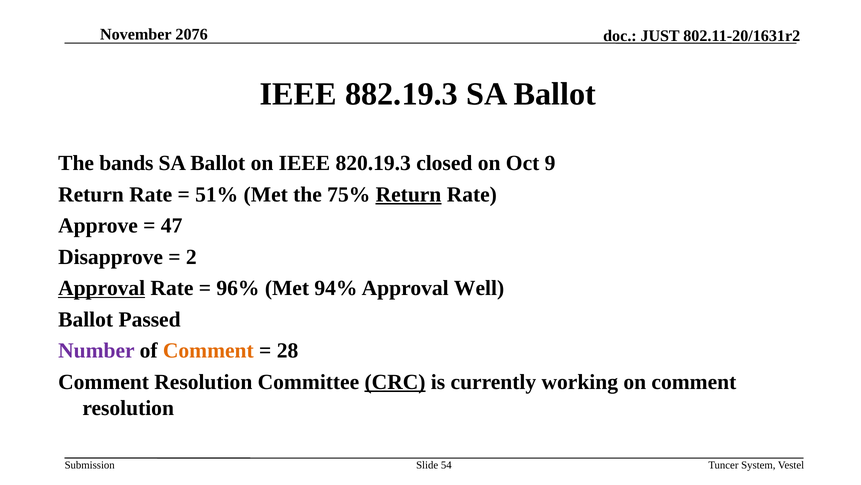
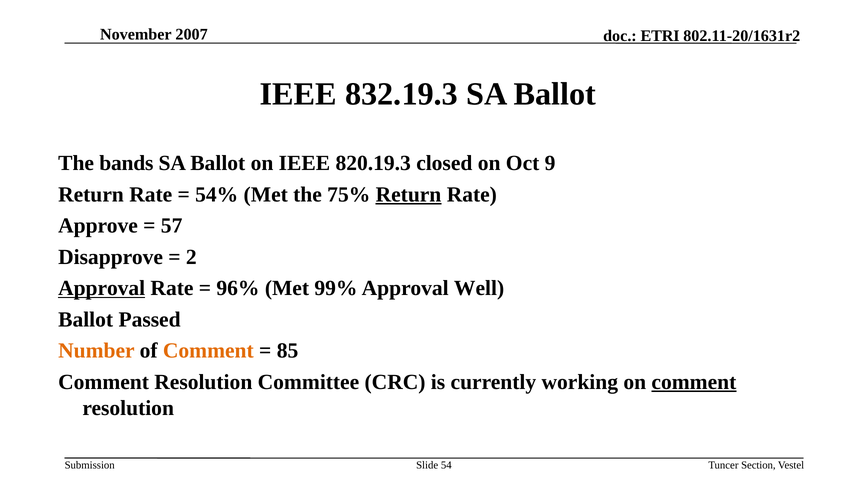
2076: 2076 -> 2007 (192, 34)
JUST: JUST -> ETRI (660, 36)
882.19.3: 882.19.3 -> 832.19.3 (402, 94)
51%: 51% -> 54% (217, 194)
47: 47 -> 57 (172, 225)
94%: 94% -> 99% (336, 288)
Number colour: purple -> orange (96, 350)
28: 28 -> 85 (288, 350)
CRC underline: present -> none (395, 382)
comment underline: none -> present (694, 382)
System: System -> Section (758, 464)
